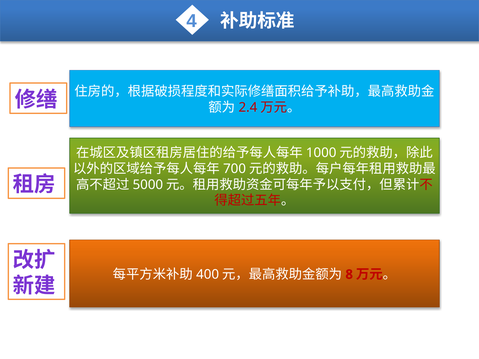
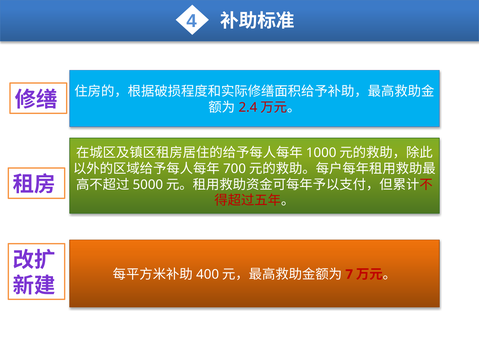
8: 8 -> 7 (349, 275)
